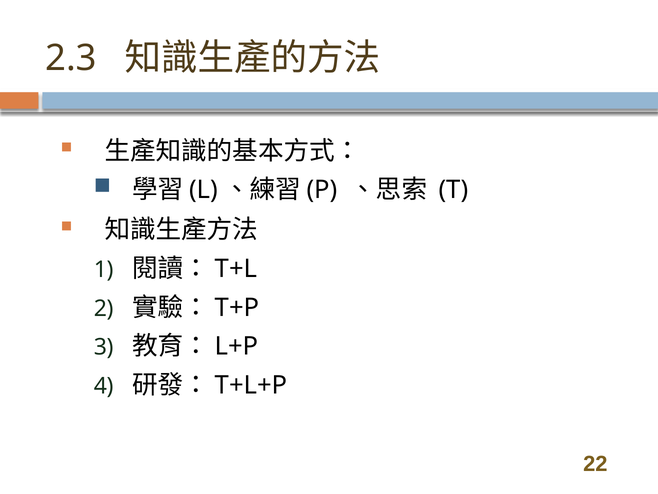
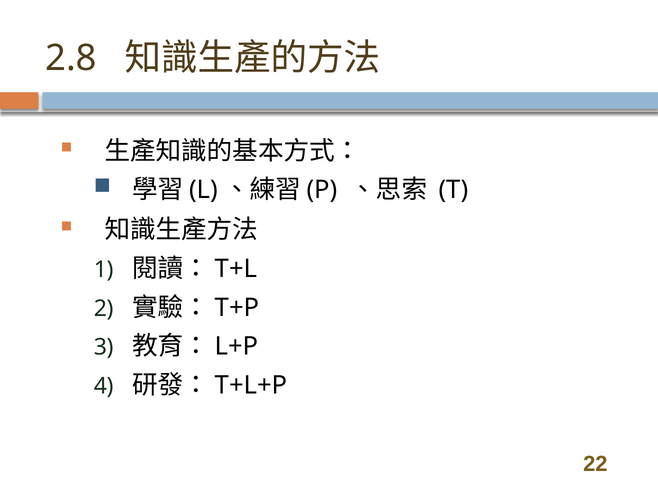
2.3: 2.3 -> 2.8 (71, 58)
